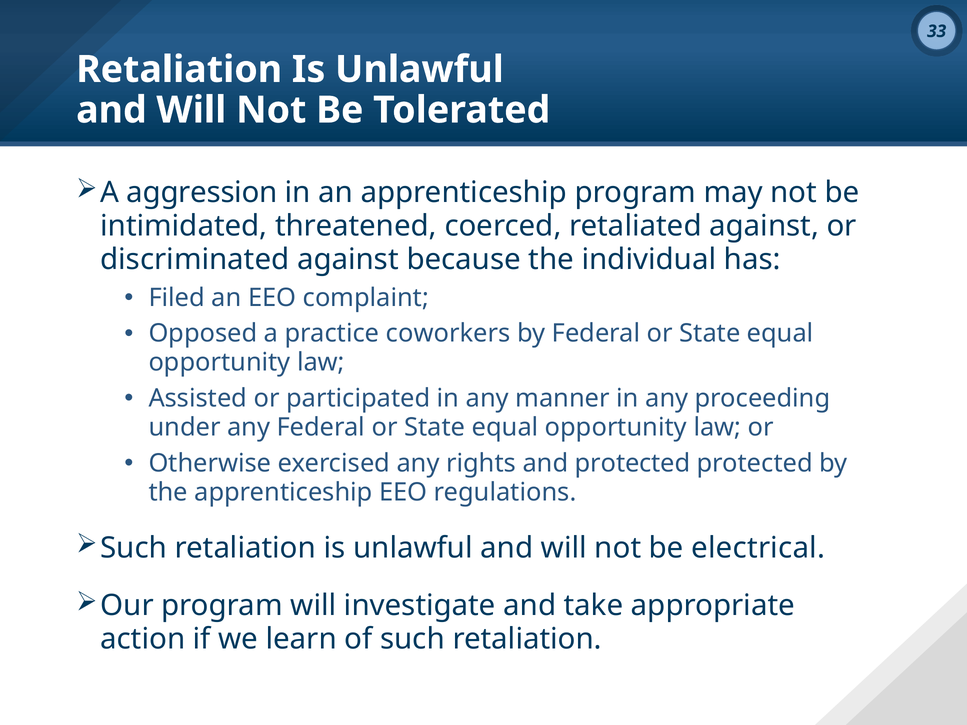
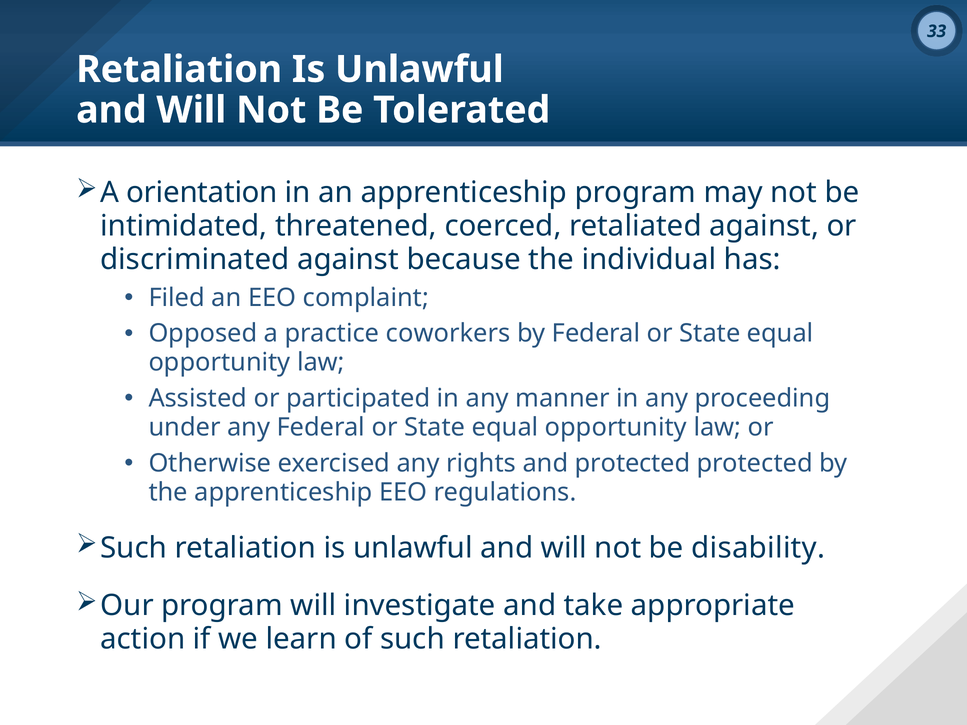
aggression: aggression -> orientation (202, 192)
electrical: electrical -> disability (758, 548)
